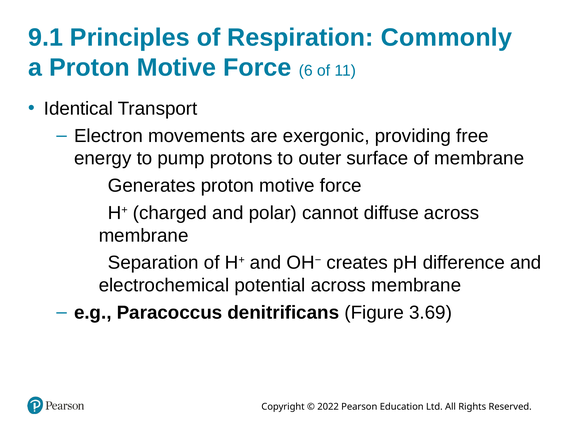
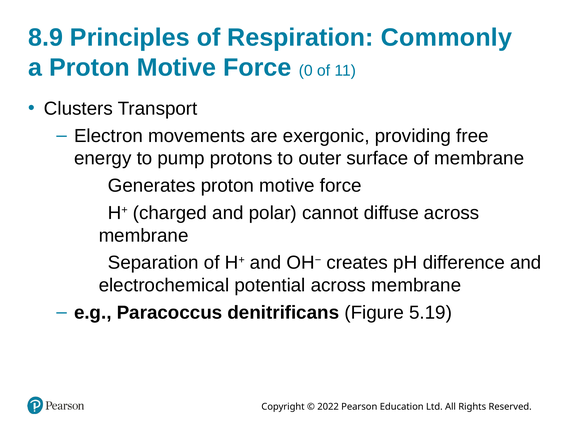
9.1: 9.1 -> 8.9 (46, 38)
6: 6 -> 0 (306, 71)
Identical: Identical -> Clusters (78, 109)
3.69: 3.69 -> 5.19 (431, 313)
